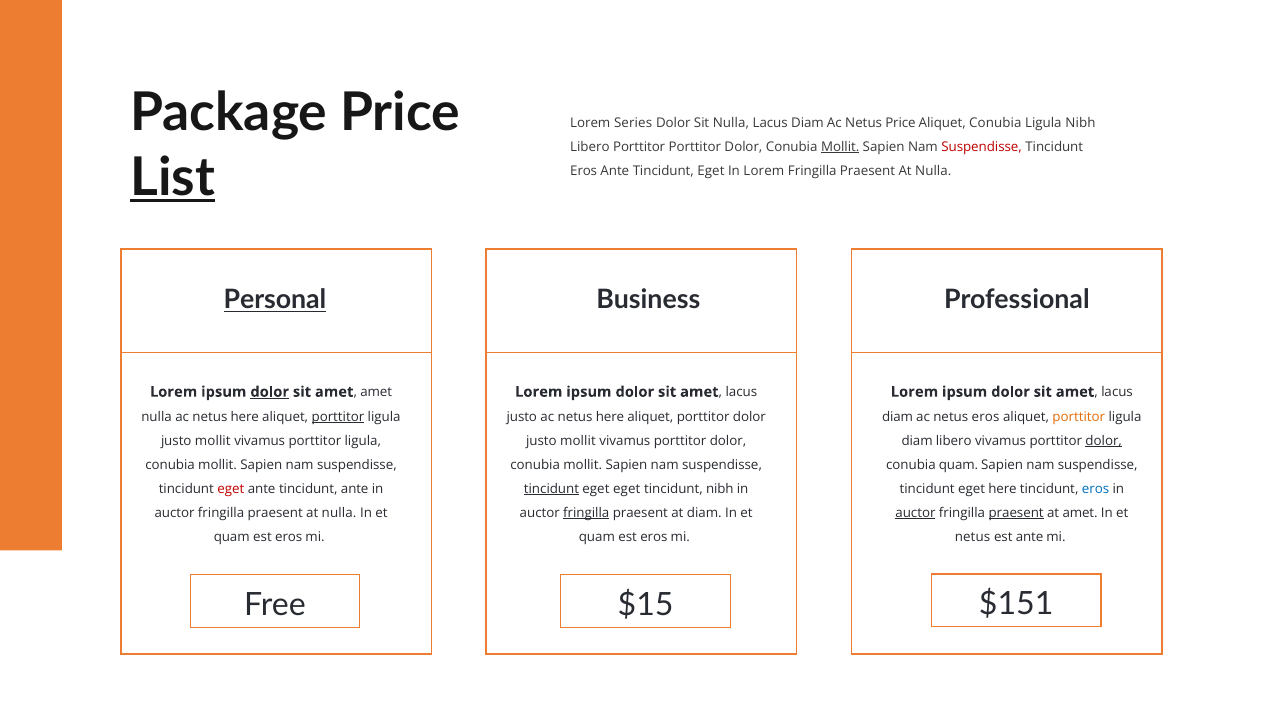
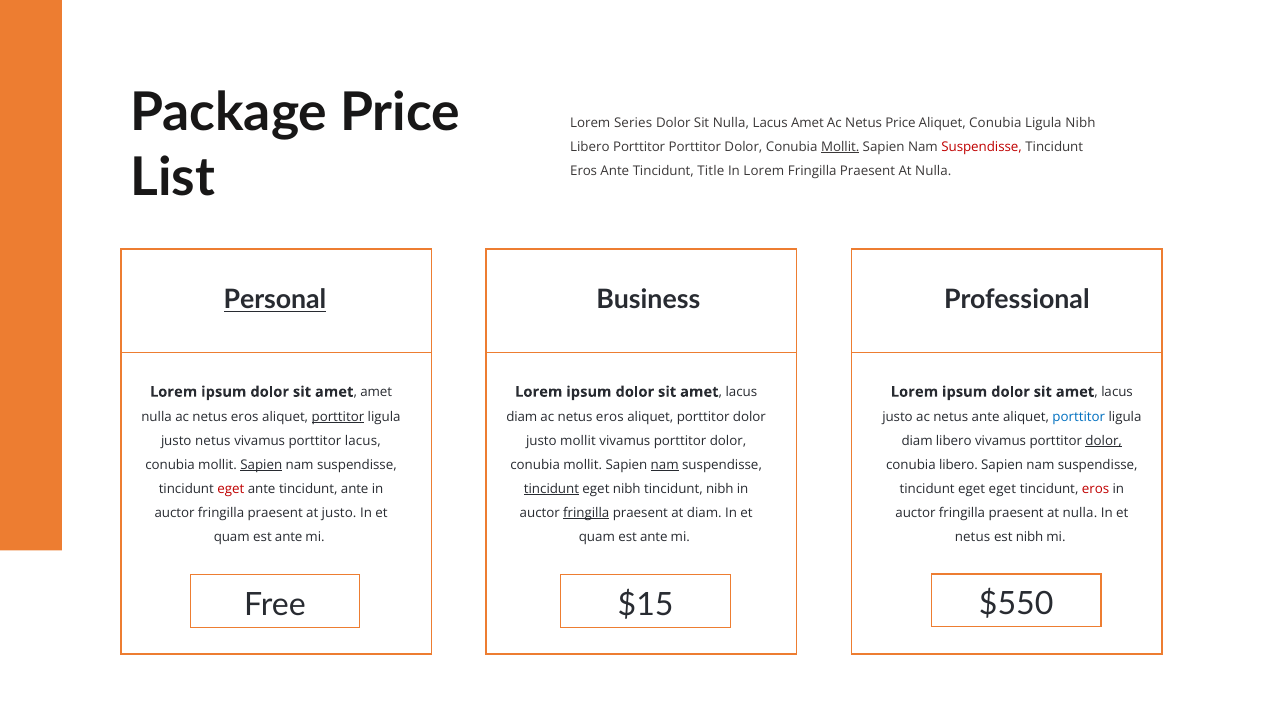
Diam: Diam -> Amet (808, 123)
List underline: present -> none (173, 178)
Ante Tincidunt Eget: Eget -> Title (711, 171)
dolor underline: present -> none (270, 392)
nulla ac netus here: here -> eros (245, 417)
justo: justo -> diam (522, 417)
here: here -> eros (610, 417)
diam: diam -> justo (898, 417)
netus eros: eros -> ante (986, 417)
porttitor colour: orange -> blue (1079, 417)
mollit: mollit -> netus (213, 441)
vivamus porttitor ligula: ligula -> lacus (363, 441)
Sapien underline: none -> present (261, 465)
nam underline: none -> present (665, 465)
conubia quam: quam -> libero (959, 465)
eget eget: eget -> nibh (627, 489)
eget here: here -> eget (1002, 489)
eros colour: blue -> red (1096, 489)
nulla: nulla -> justo (339, 513)
auctor underline: present -> none (915, 513)
praesent underline: present -> none (1016, 513)
amet: amet -> nulla (1080, 513)
eros: eros -> ante (289, 538)
eros: eros -> ante (654, 538)
est ante: ante -> nibh (1030, 538)
$151: $151 -> $550 (1016, 605)
